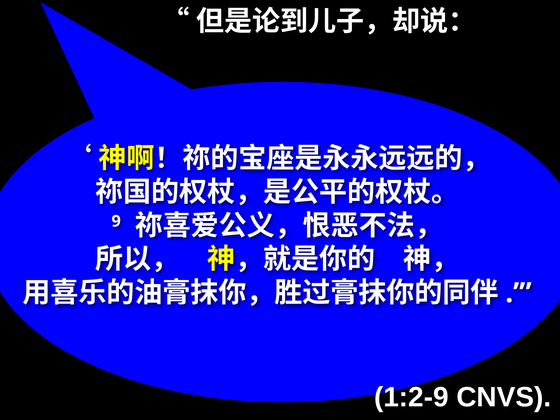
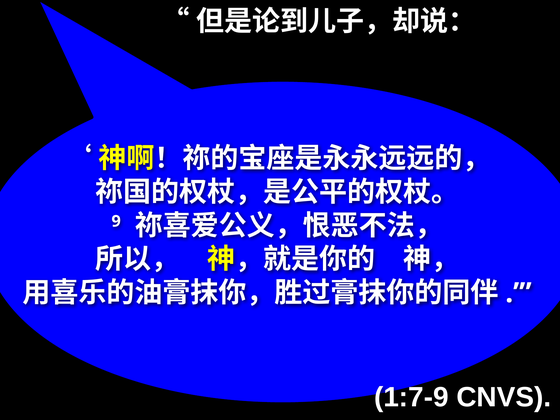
1:2-9: 1:2-9 -> 1:7-9 (411, 397)
